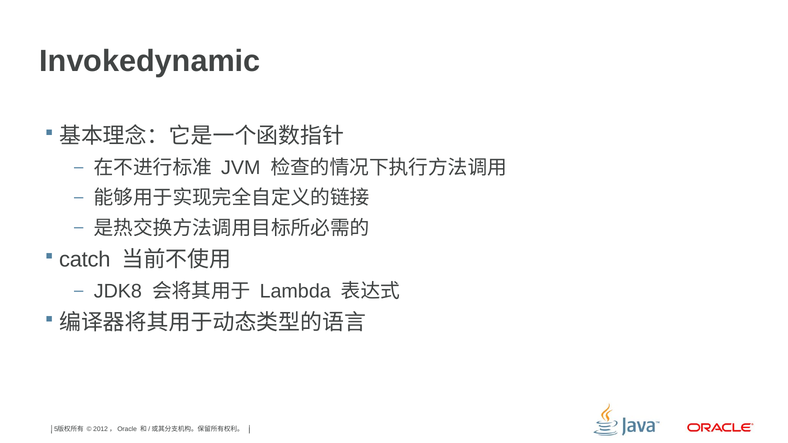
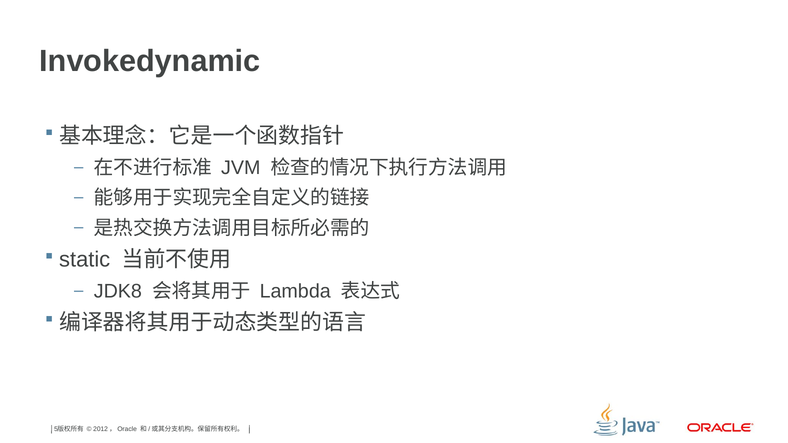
catch: catch -> static (85, 260)
